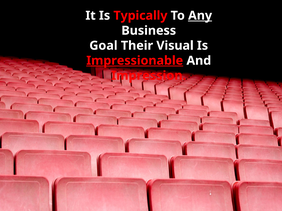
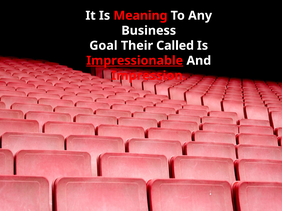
Typically: Typically -> Meaning (140, 16)
Any underline: present -> none (200, 16)
Visual: Visual -> Called (175, 46)
